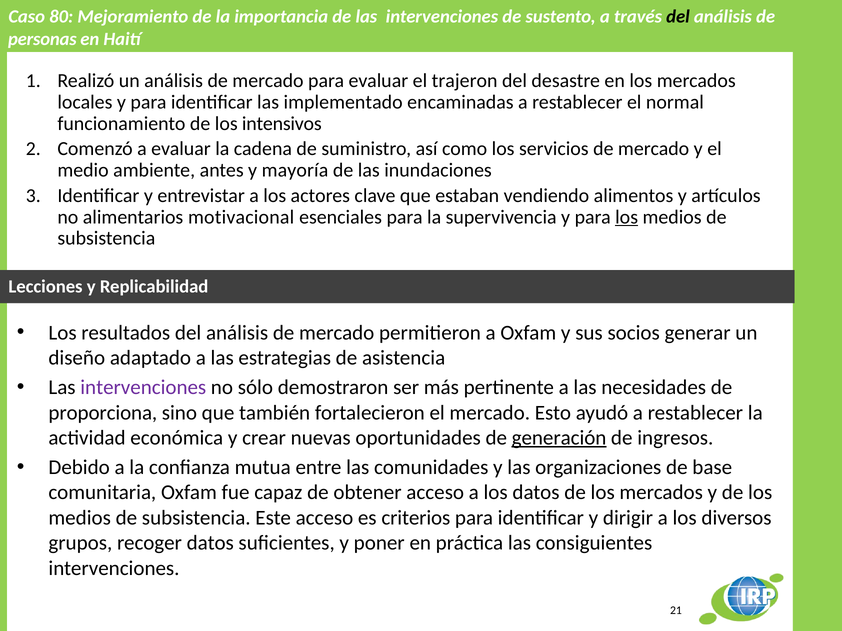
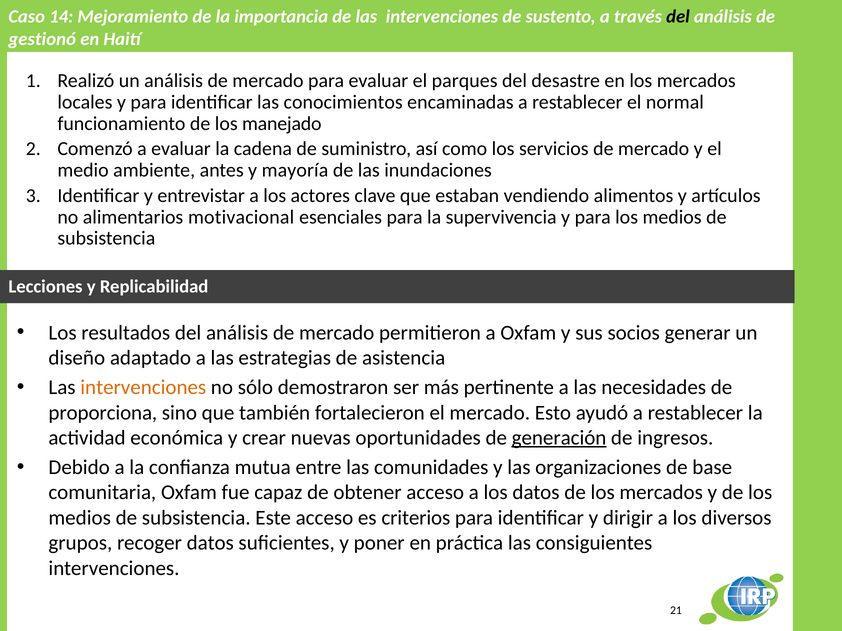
80: 80 -> 14 (61, 17)
personas: personas -> gestionó (42, 39)
trajeron: trajeron -> parques (465, 81)
implementado: implementado -> conocimientos (343, 102)
intensivos: intensivos -> manejado (282, 124)
los underline: present -> none (627, 217)
intervenciones colour: purple -> orange (143, 388)
